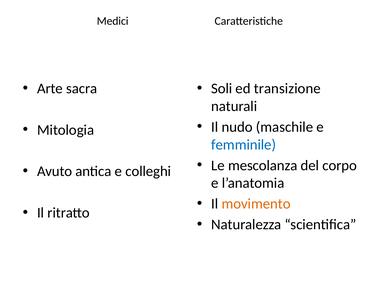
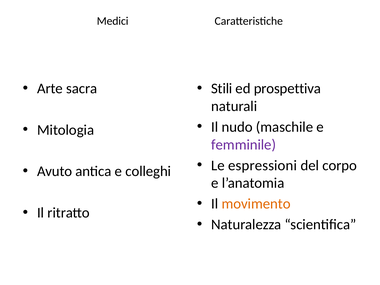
Soli: Soli -> Stili (222, 88)
transizione: transizione -> prospettiva (287, 88)
femminile colour: blue -> purple (244, 145)
mescolanza: mescolanza -> espressioni (263, 165)
